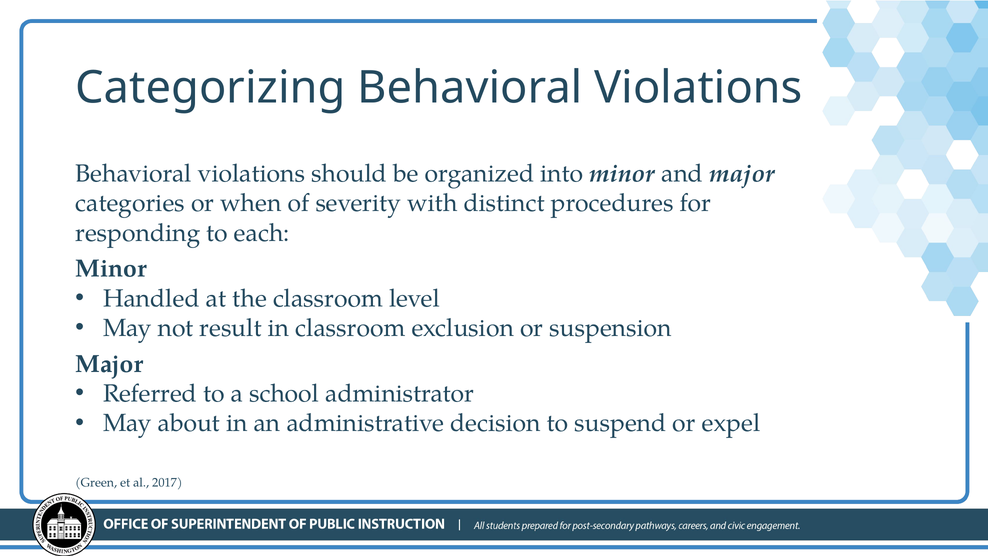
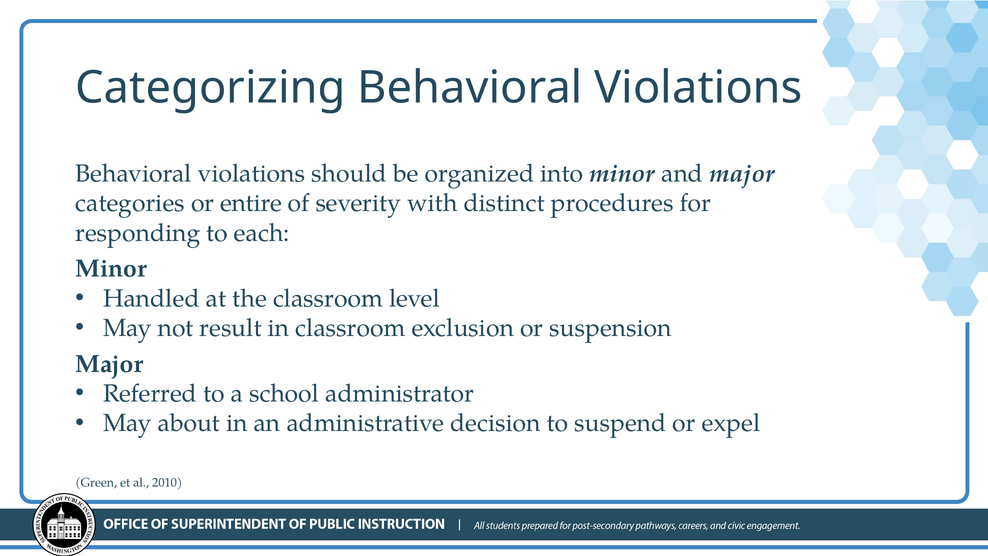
when: when -> entire (251, 203)
2017: 2017 -> 2010 (167, 482)
